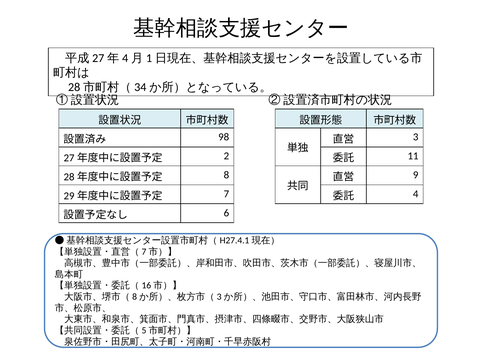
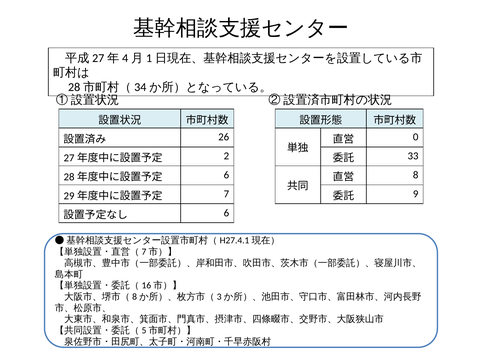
98: 98 -> 26 (224, 137)
3: 3 -> 0 (416, 137)
11: 11 -> 33 (413, 156)
8: 8 -> 6 (226, 175)
9: 9 -> 8 (416, 175)
4: 4 -> 9 (416, 194)
